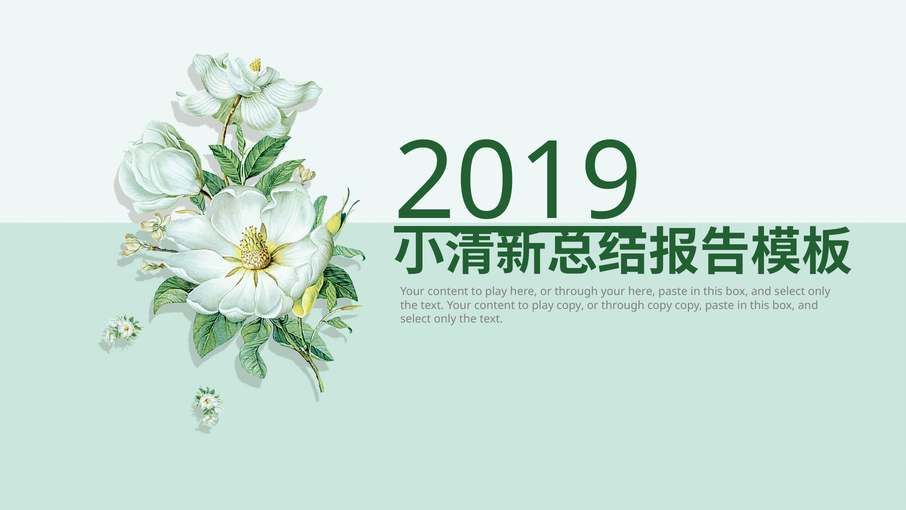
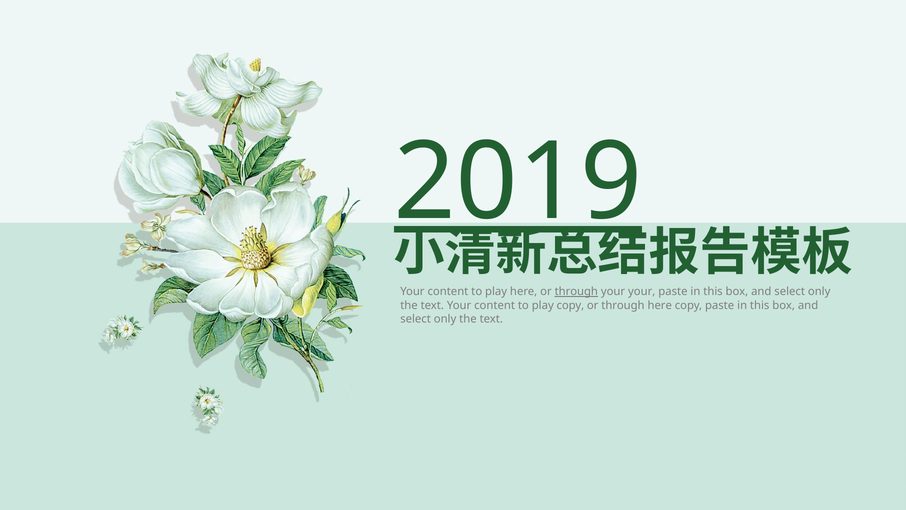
through underline: none -> present (576, 291)
your here: here -> your (642, 291)
through copy: copy -> here (660, 305)
